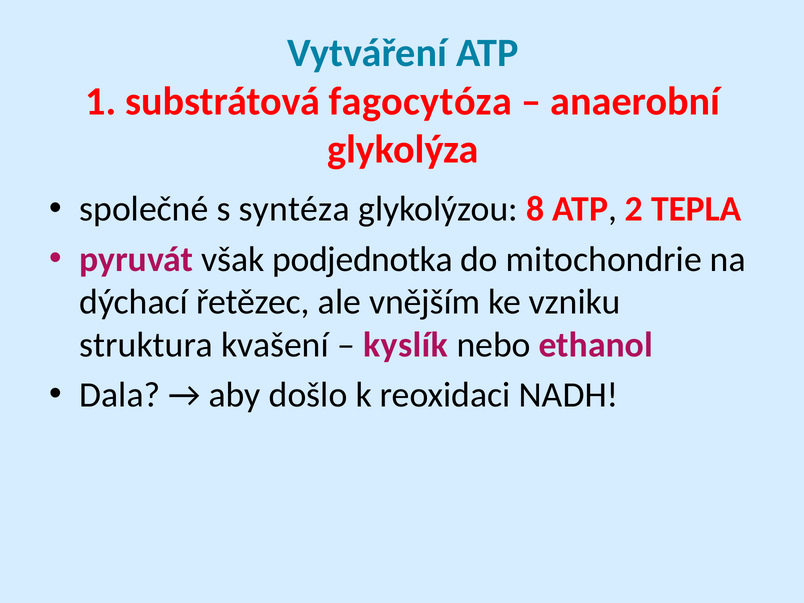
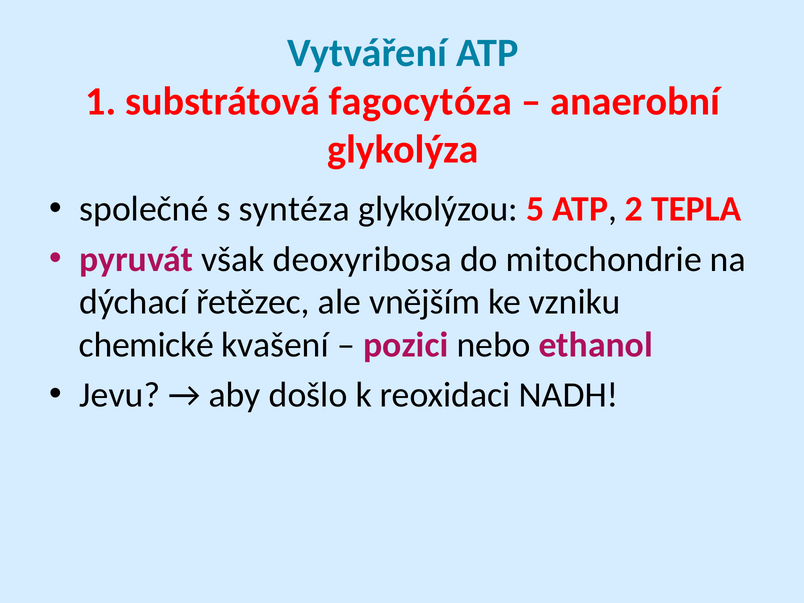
8: 8 -> 5 (535, 209)
podjednotka: podjednotka -> deoxyribosa (362, 259)
struktura: struktura -> chemické (146, 345)
kyslík: kyslík -> pozici (406, 345)
Dala: Dala -> Jevu (120, 395)
